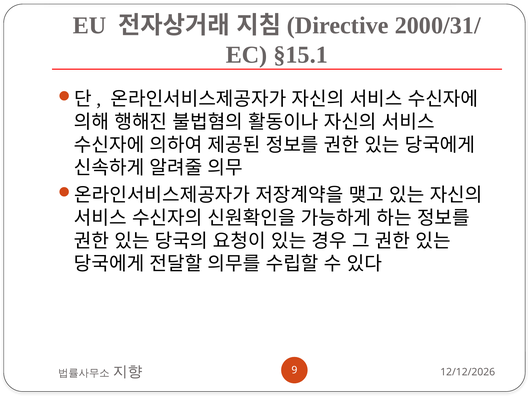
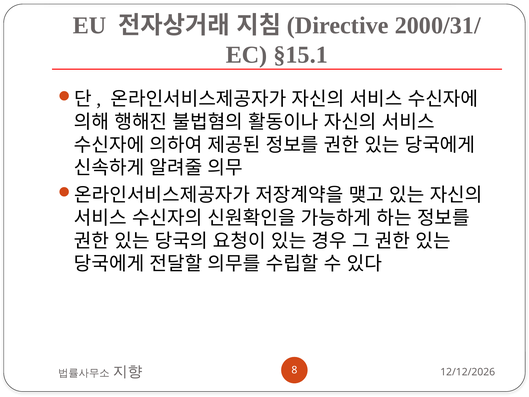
9: 9 -> 8 (294, 370)
